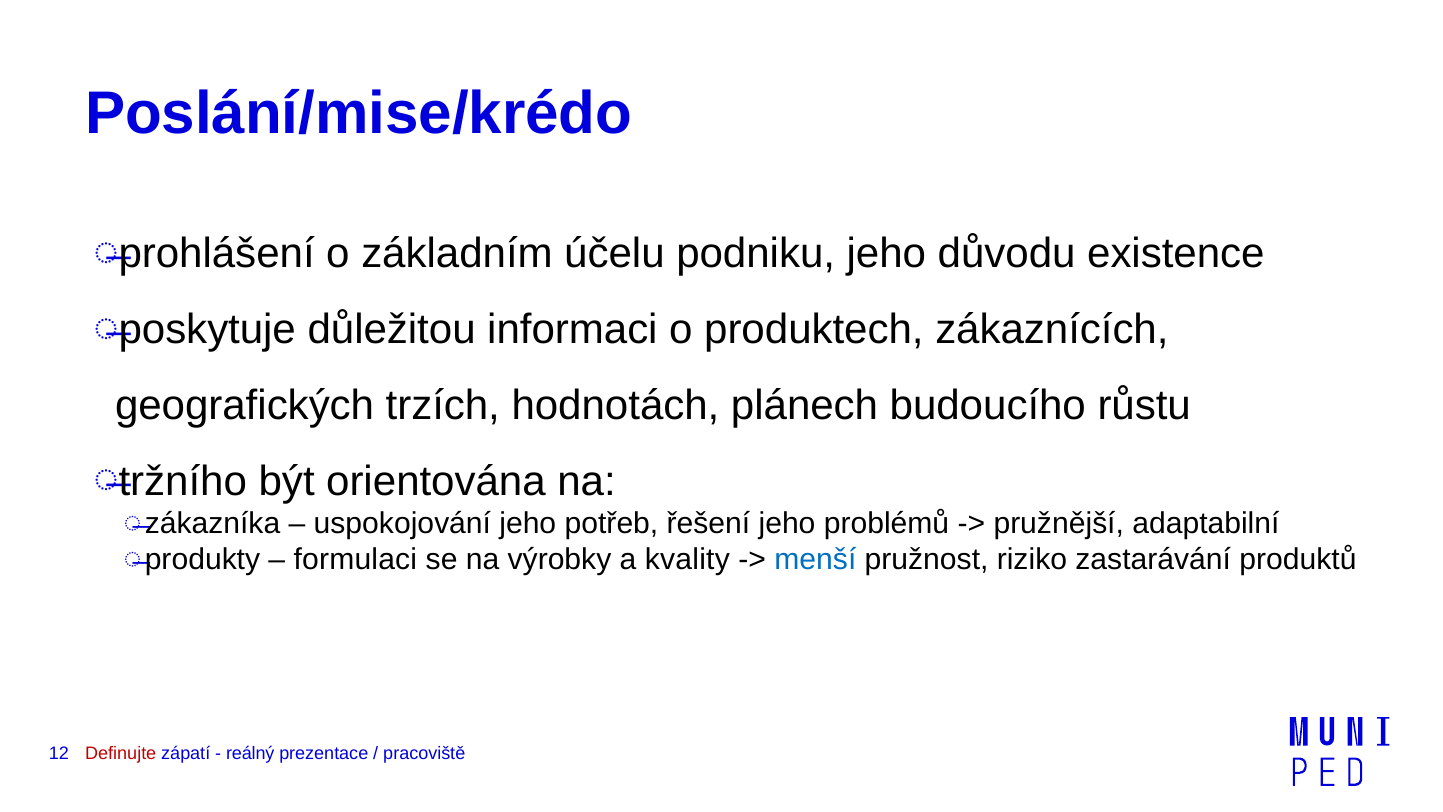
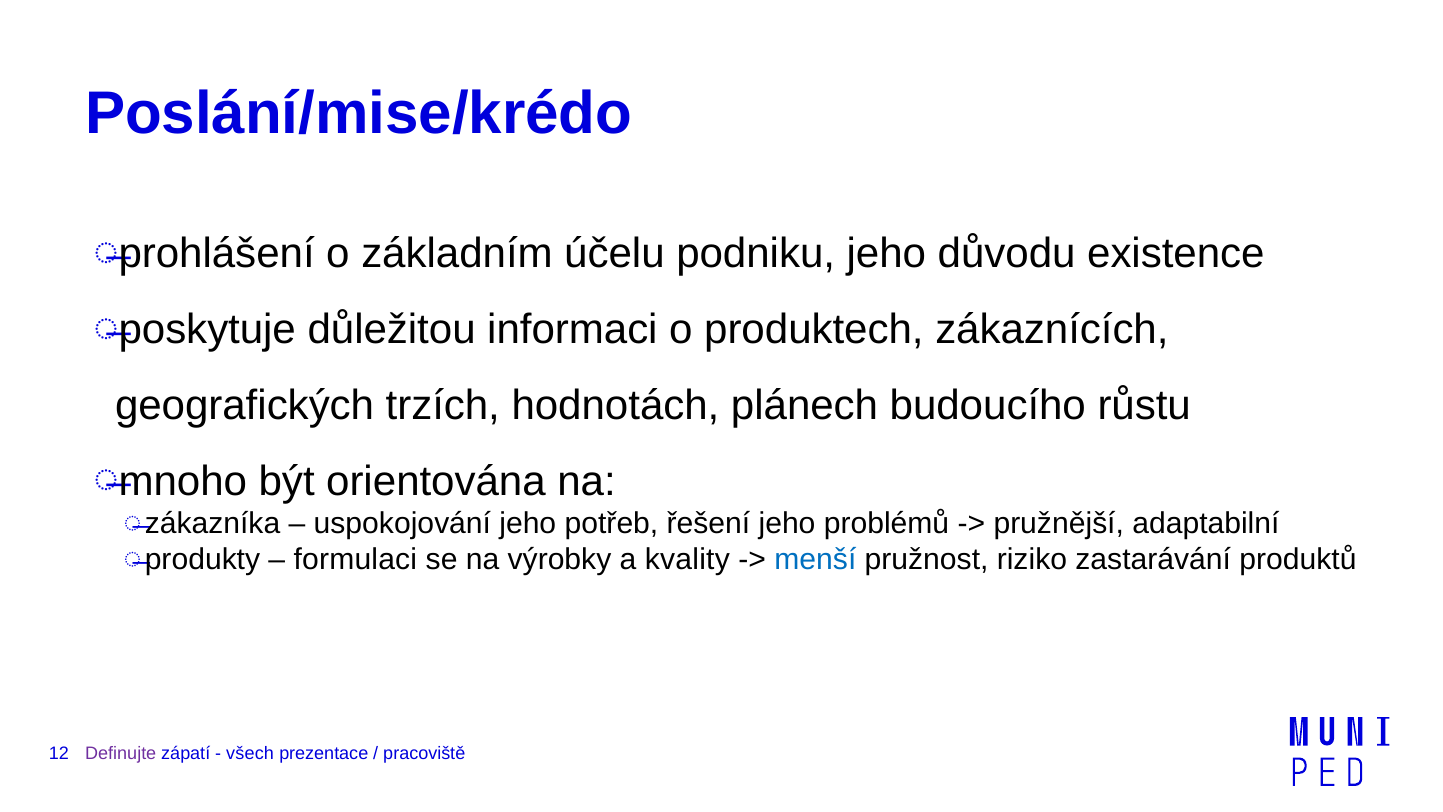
tržního: tržního -> mnoho (183, 481)
Definujte colour: red -> purple (121, 753)
reálný: reálný -> všech (250, 753)
